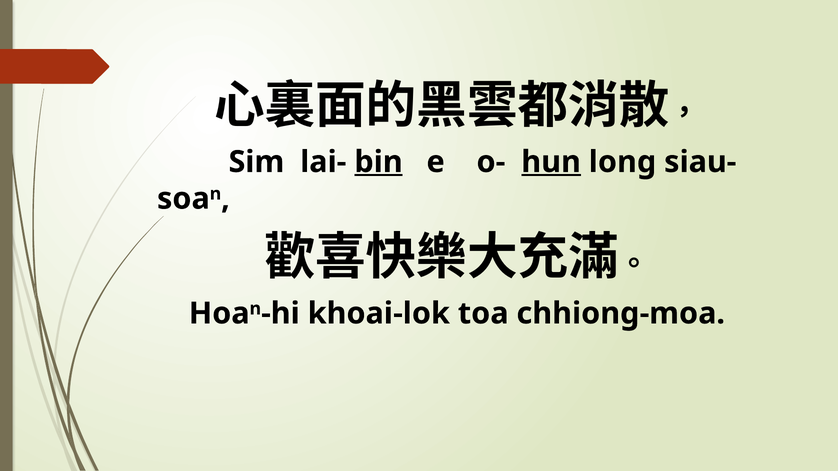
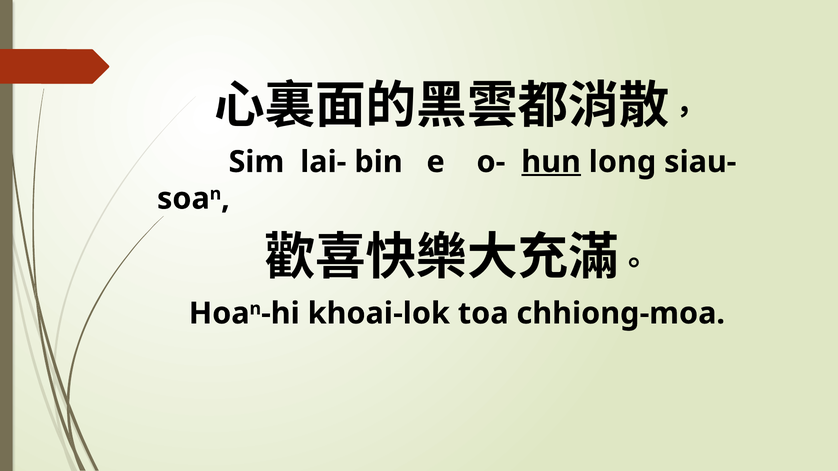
bin underline: present -> none (379, 162)
